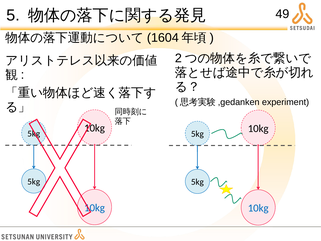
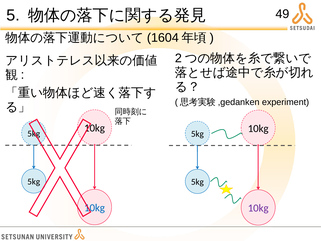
10kg colour: blue -> purple (258, 208)
